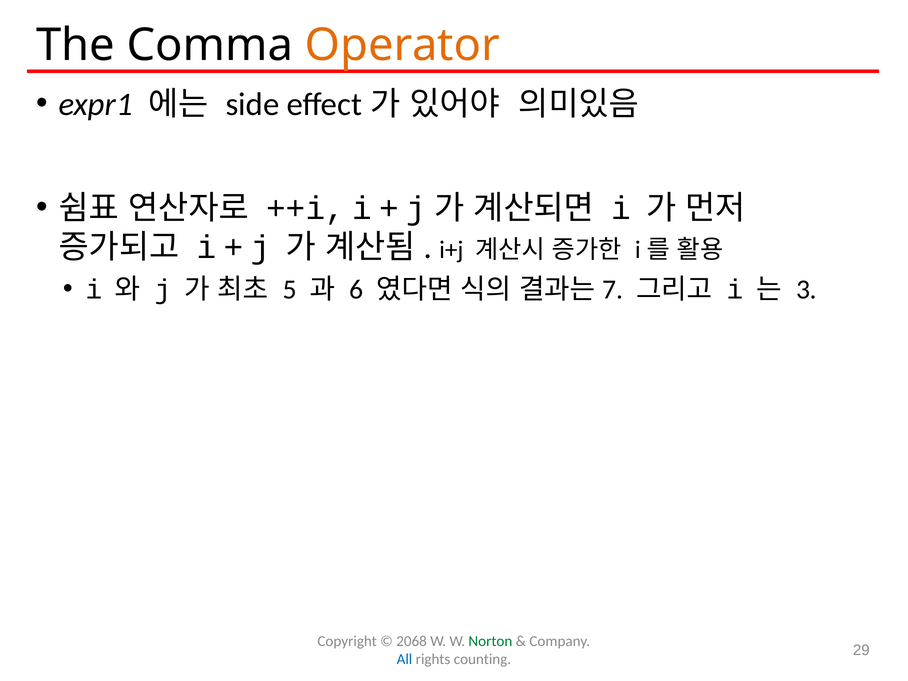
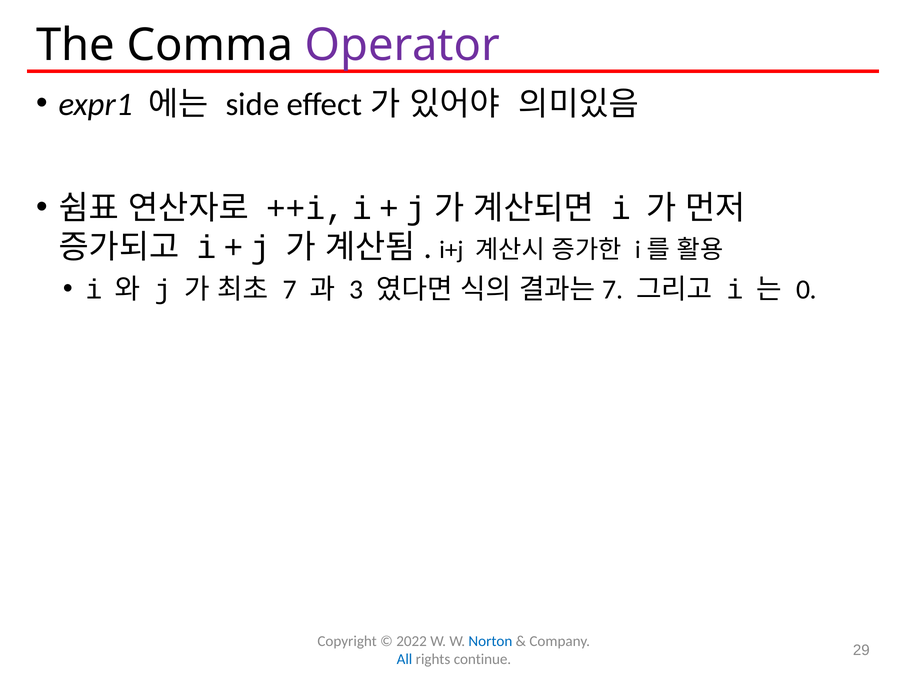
Operator colour: orange -> purple (402, 45)
5: 5 -> 7 (290, 290)
6: 6 -> 3 (356, 290)
3: 3 -> 0 (806, 290)
2068: 2068 -> 2022 (412, 641)
Norton colour: green -> blue (490, 641)
counting: counting -> continue (482, 659)
